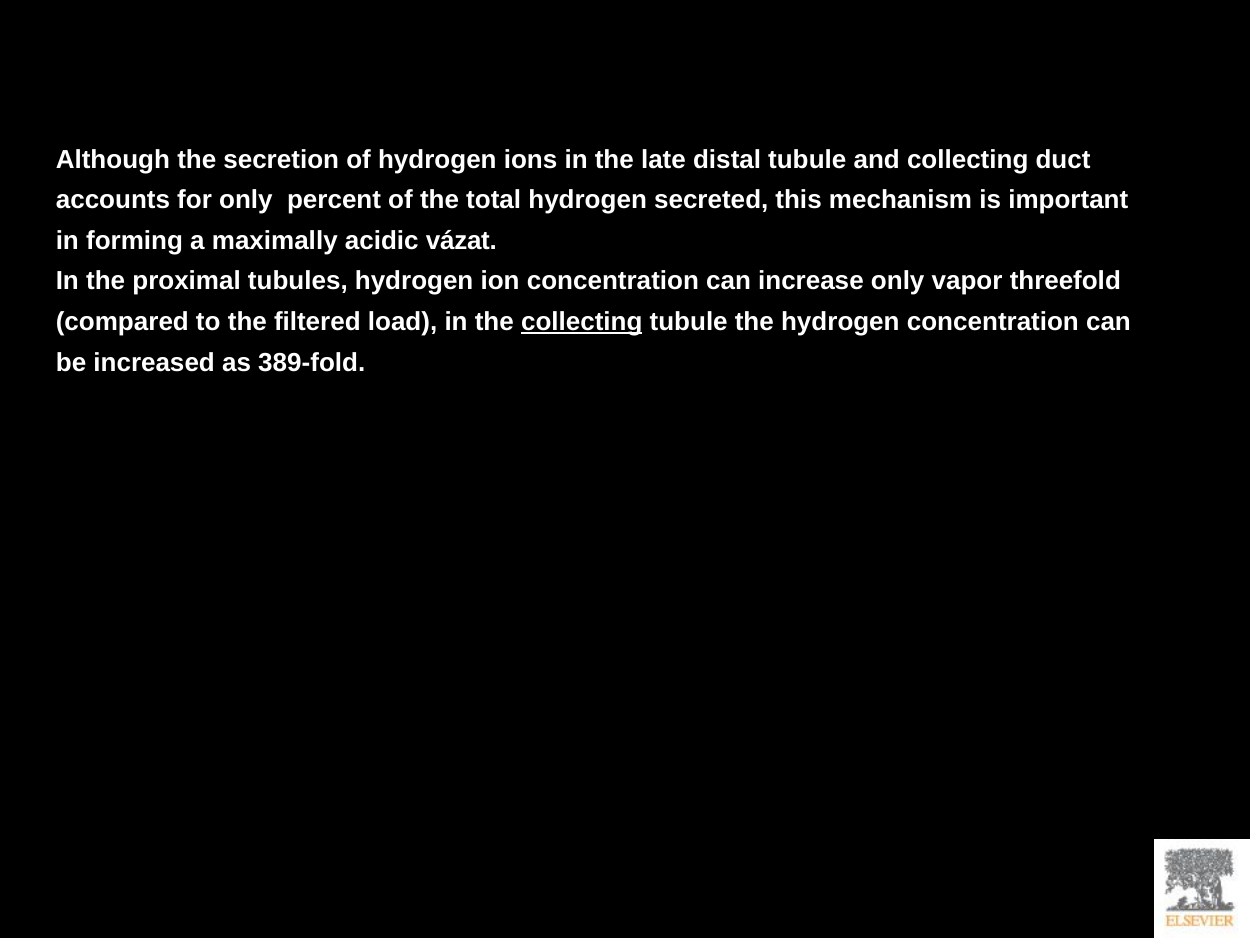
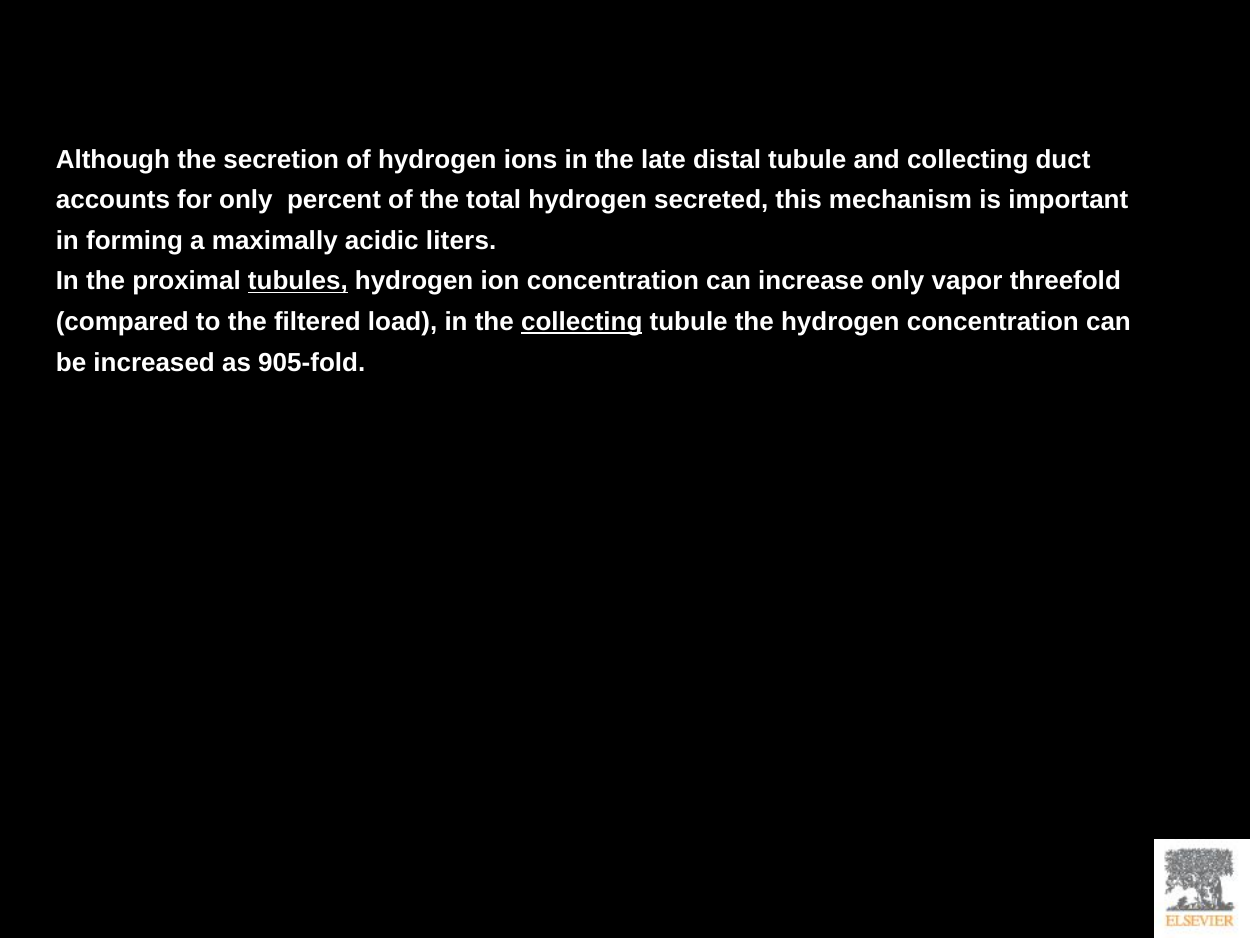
vázat: vázat -> liters (461, 241)
tubules underline: none -> present (298, 281)
389-fold: 389-fold -> 905-fold (312, 362)
